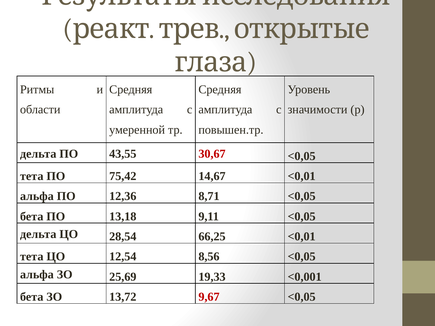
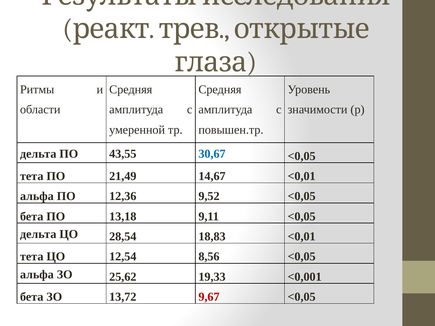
30,67 colour: red -> blue (212, 154)
75,42: 75,42 -> 21,49 (123, 176)
8,71: 8,71 -> 9,52 (209, 196)
66,25: 66,25 -> 18,83 (212, 237)
25,69: 25,69 -> 25,62 (123, 277)
